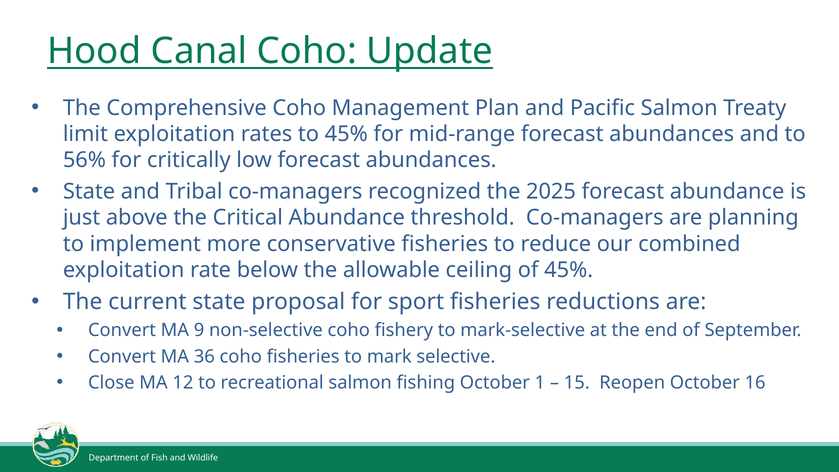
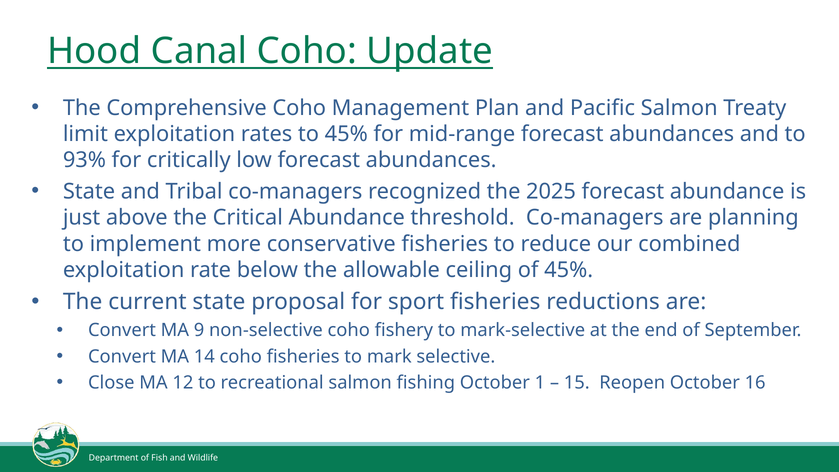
56%: 56% -> 93% (84, 160)
36: 36 -> 14 (204, 357)
